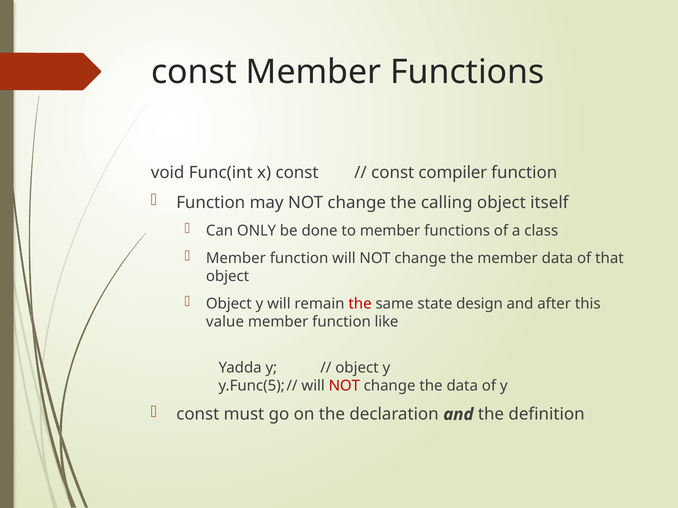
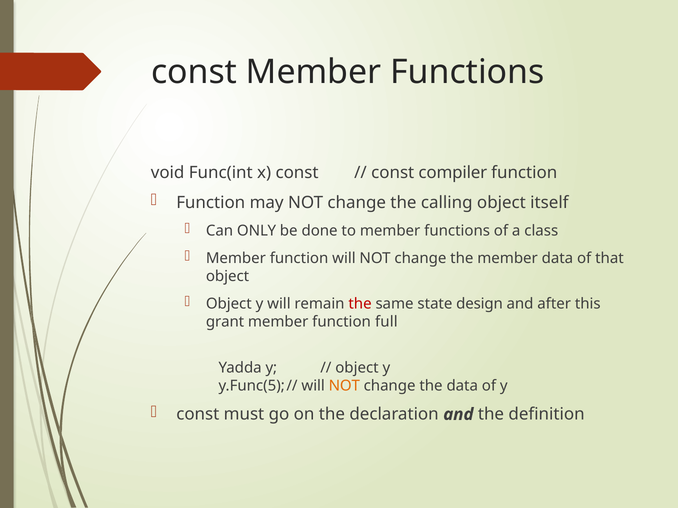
value: value -> grant (225, 322)
like: like -> full (386, 322)
NOT colour: red -> orange (344, 386)
